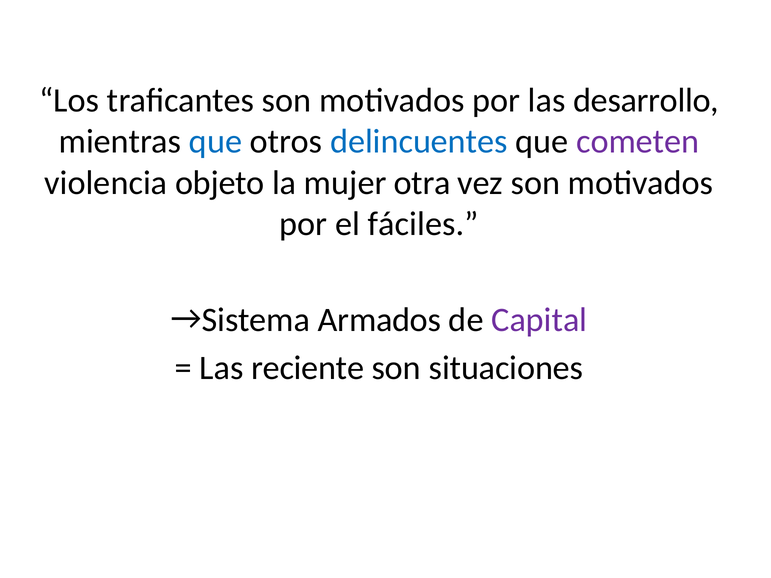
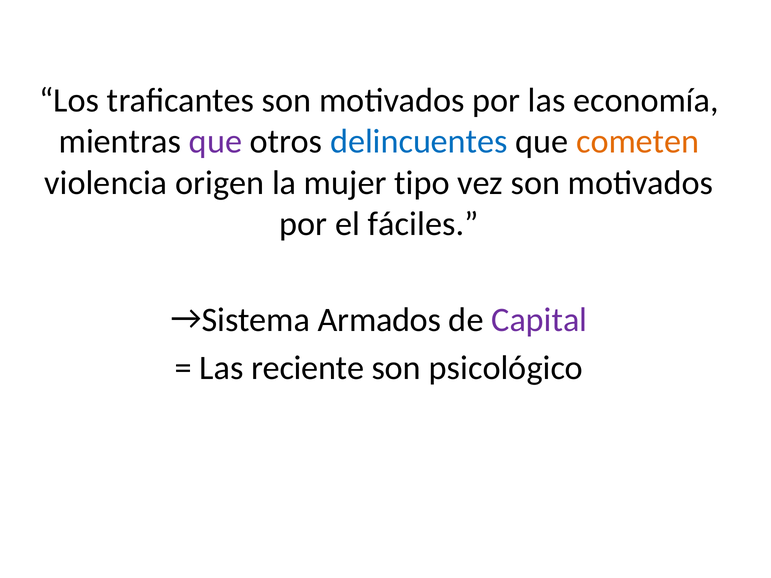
desarrollo: desarrollo -> economía (646, 101)
que colour: blue -> purple (216, 142)
cometen colour: purple -> orange (638, 142)
objeto: objeto -> origen (220, 183)
otra: otra -> tipo (422, 183)
situaciones: situaciones -> psicológico (506, 368)
